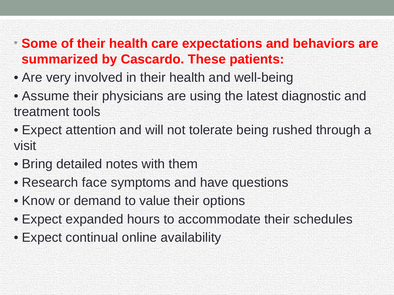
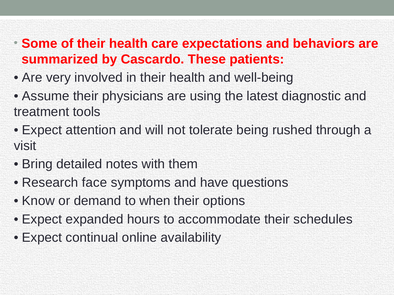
value: value -> when (155, 201)
